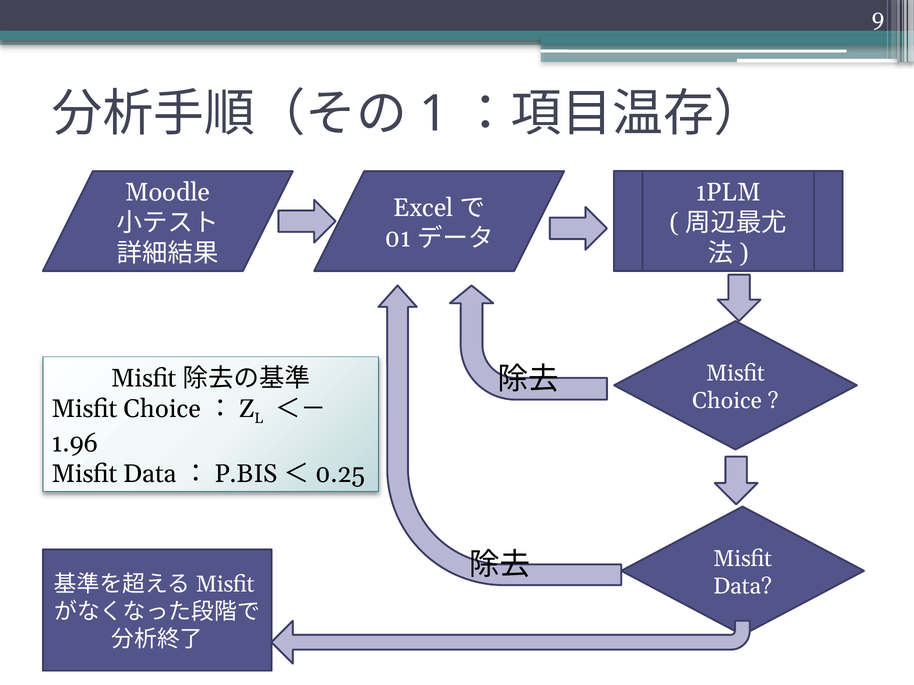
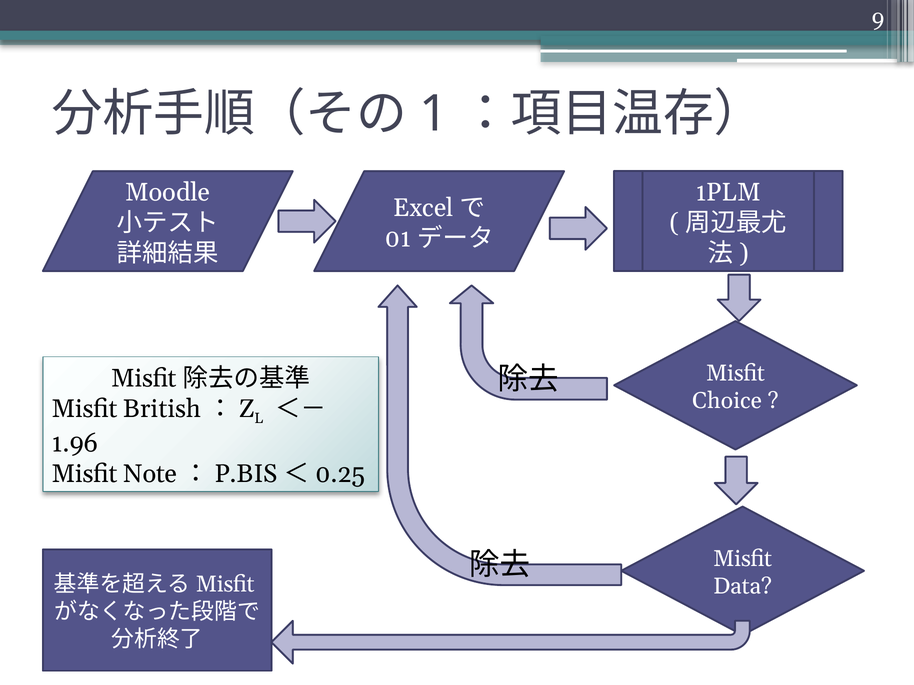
Choice: Choice -> British (162, 409)
Data: Data -> Note (150, 474)
